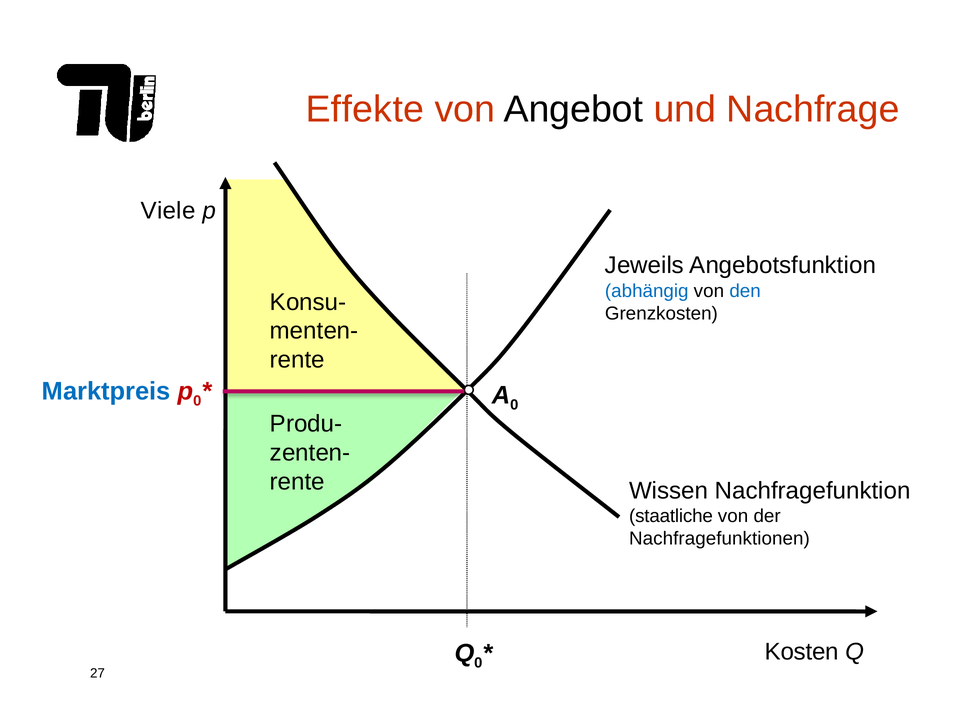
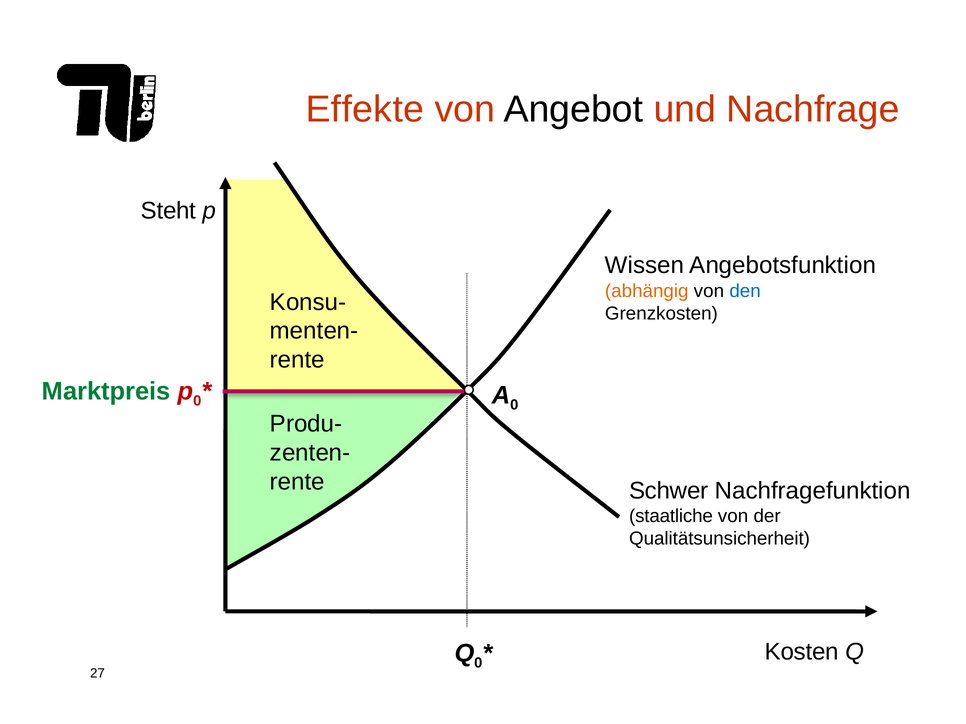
Viele: Viele -> Steht (168, 211)
Jeweils: Jeweils -> Wissen (644, 266)
abhängig colour: blue -> orange (647, 291)
Marktpreis colour: blue -> green (106, 391)
Wissen: Wissen -> Schwer (669, 491)
Nachfragefunktionen: Nachfragefunktionen -> Qualitätsunsicherheit (720, 539)
